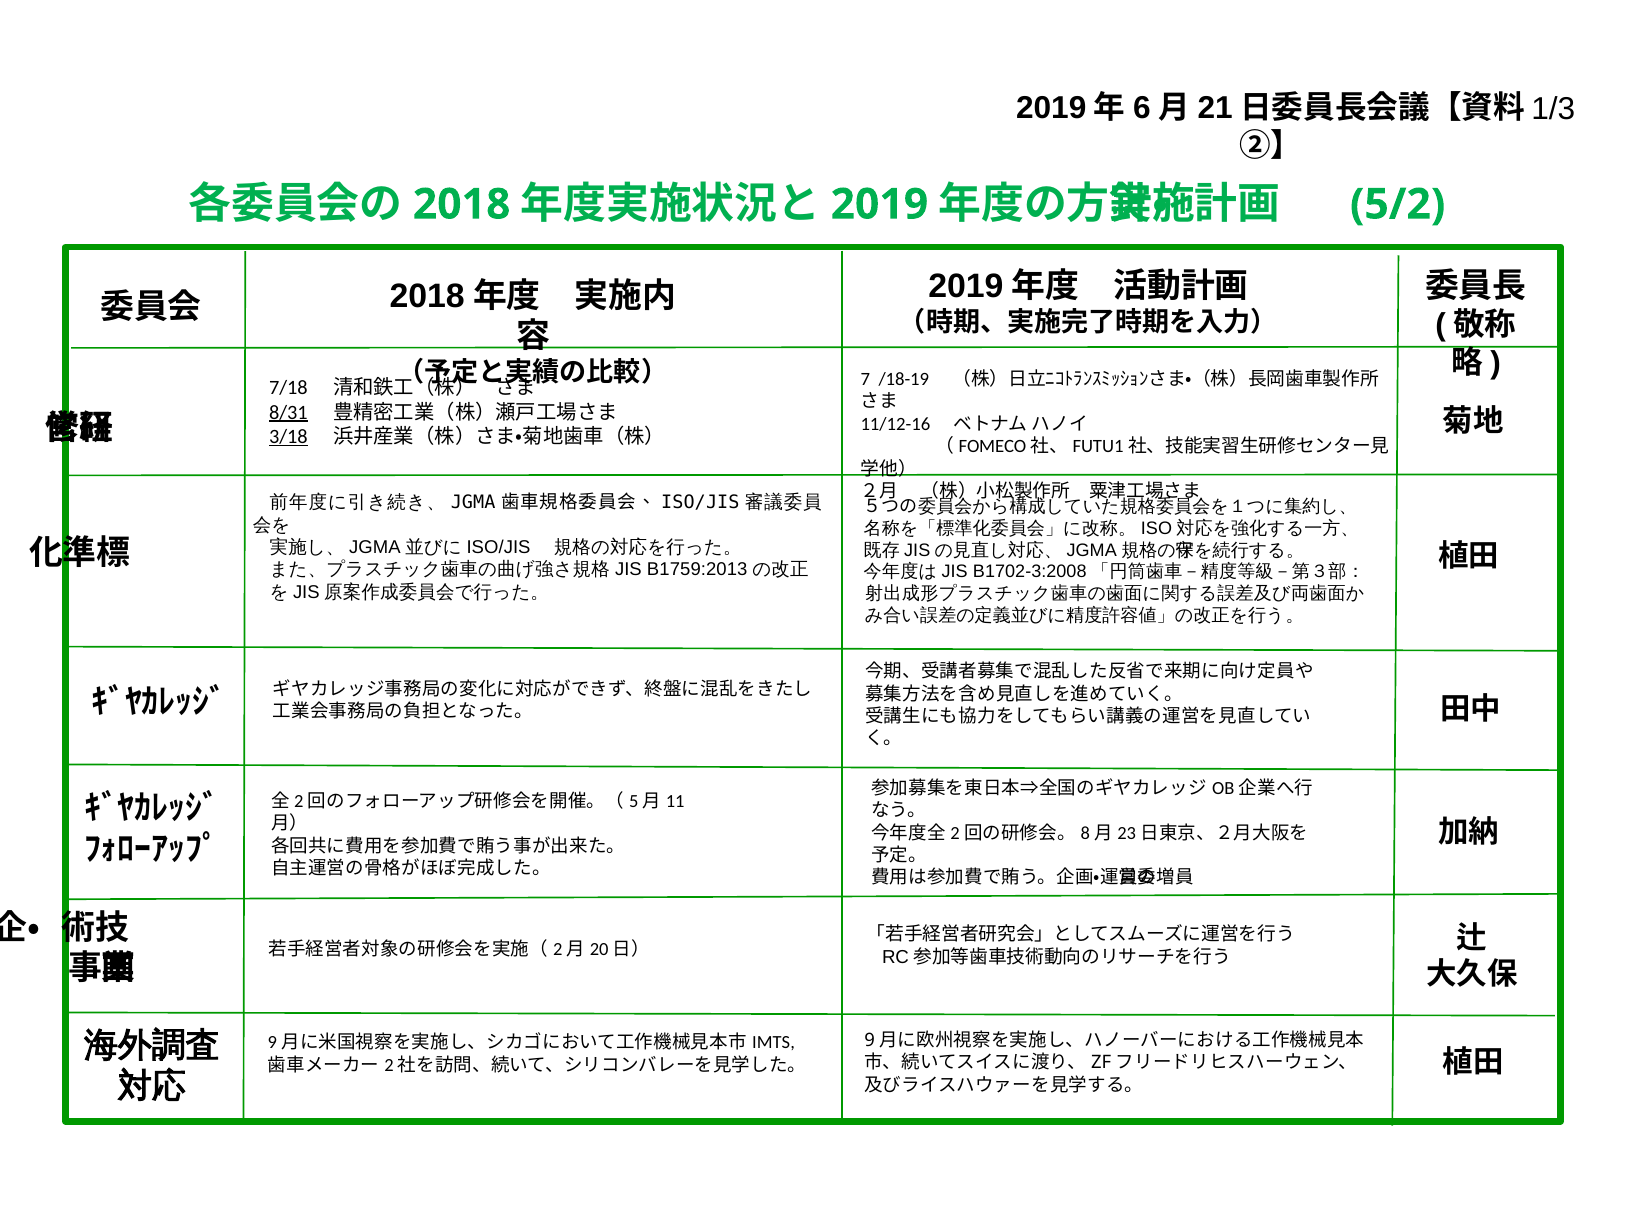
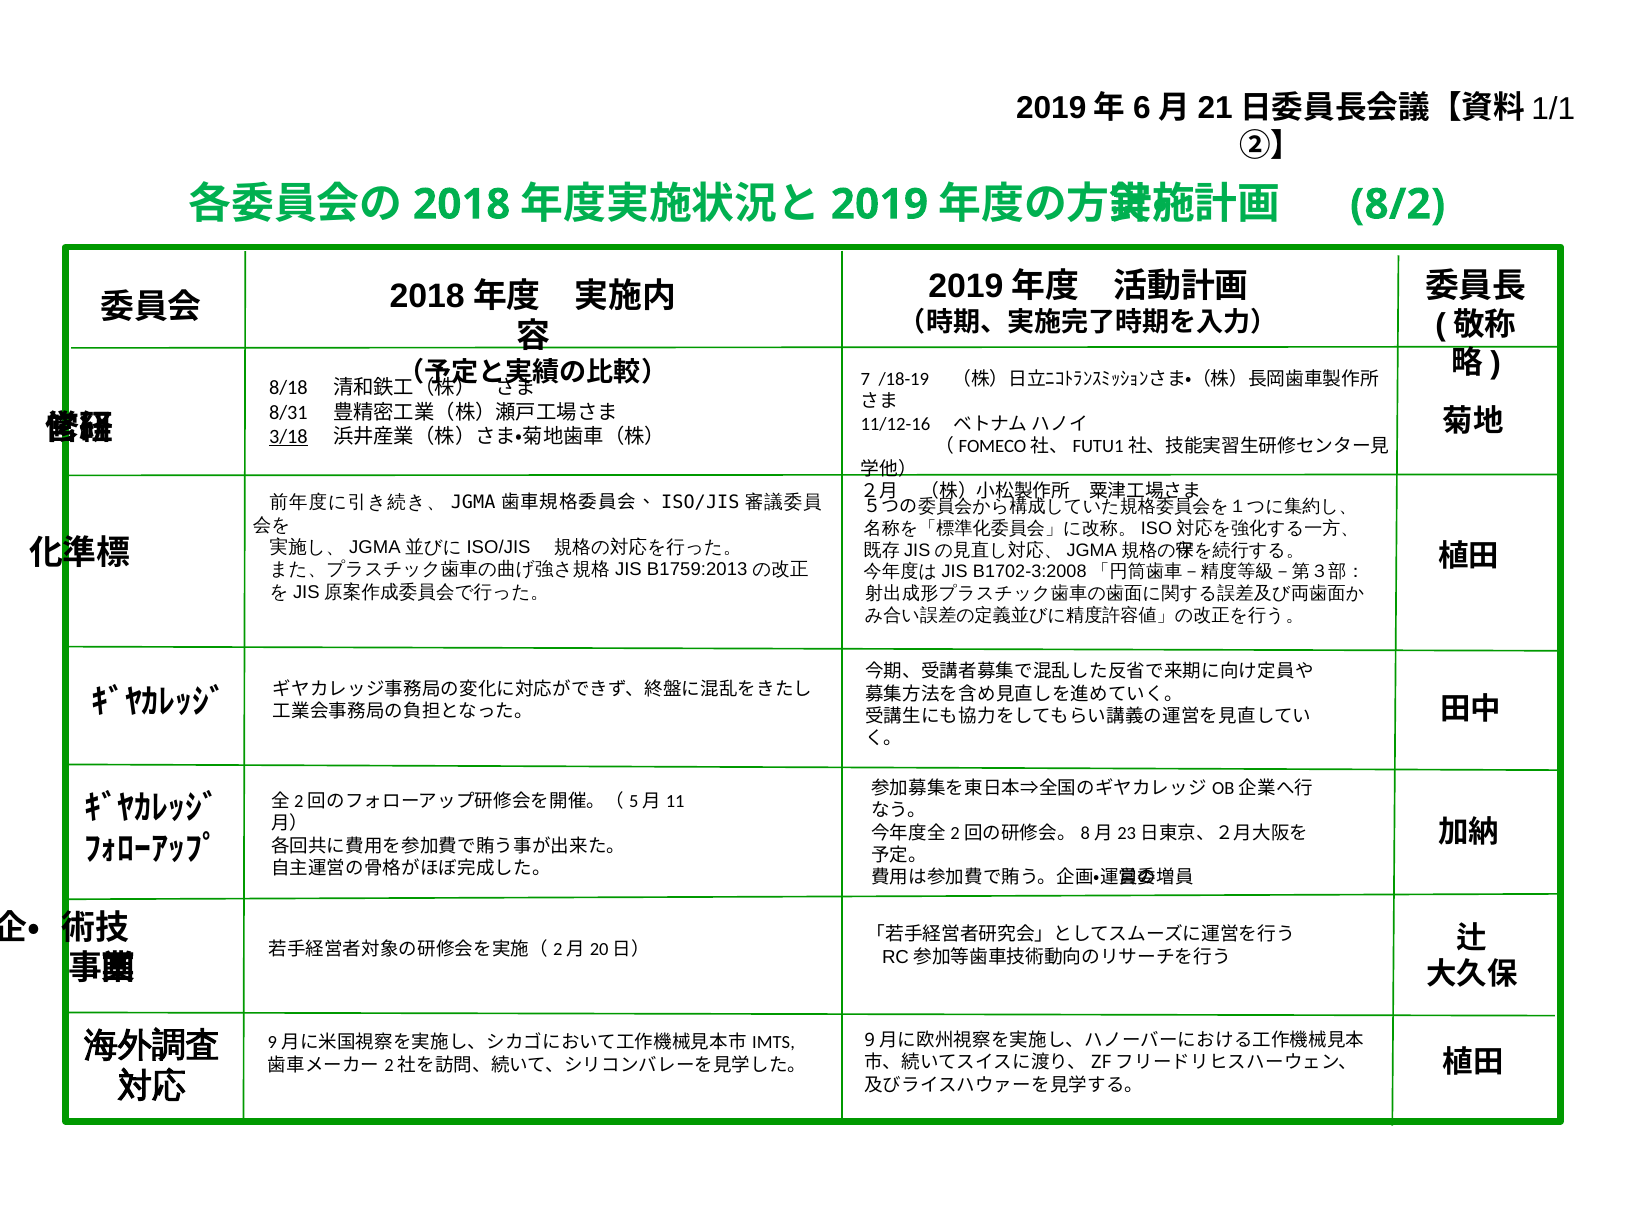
1/3: 1/3 -> 1/1 (1553, 109)
5/2: 5/2 -> 8/2 (1398, 204)
7/18: 7/18 -> 8/18 (288, 388)
8/31 underline: present -> none (288, 412)
